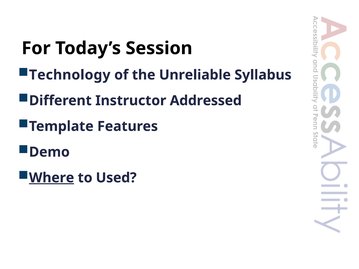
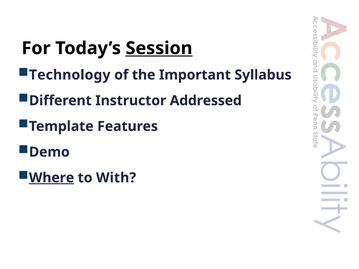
Session underline: none -> present (159, 48)
Unreliable: Unreliable -> Important (195, 75)
Used: Used -> With (116, 178)
